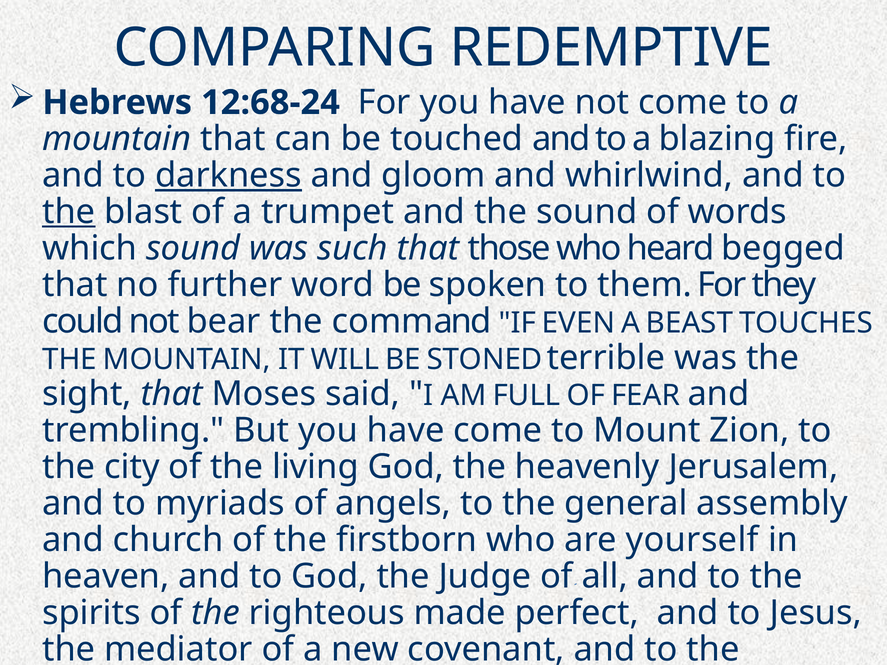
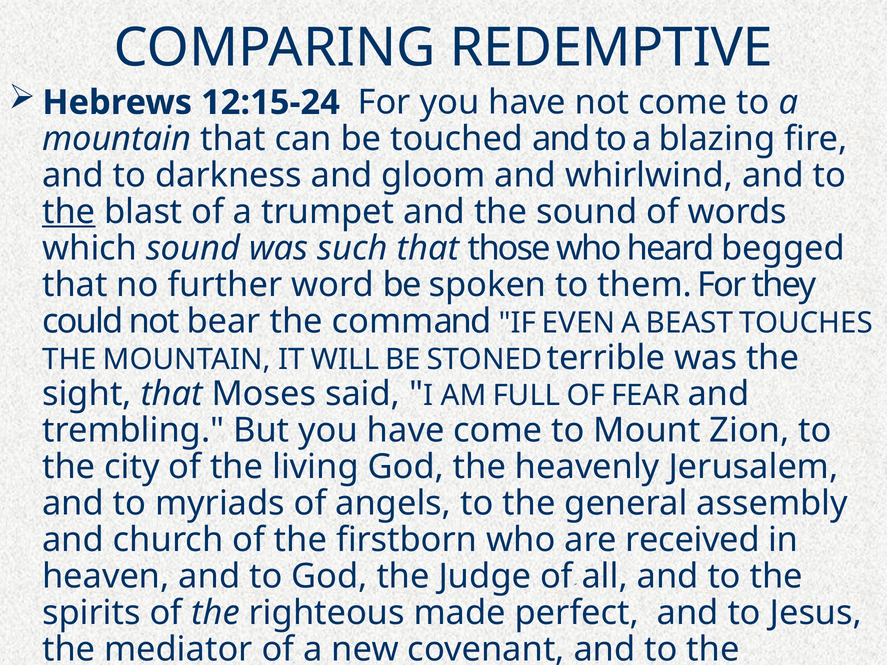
12:68-24: 12:68-24 -> 12:15-24 (270, 103)
darkness underline: present -> none (228, 175)
yourself: yourself -> received (693, 540)
